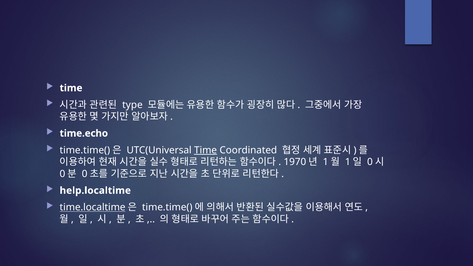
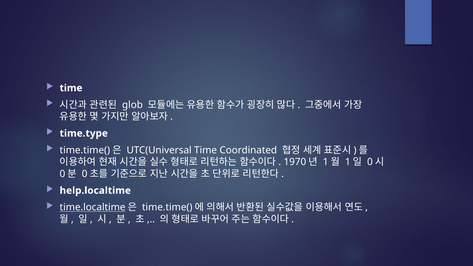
type: type -> glob (132, 105)
time.echo: time.echo -> time.type (84, 133)
Time underline: present -> none (206, 150)
